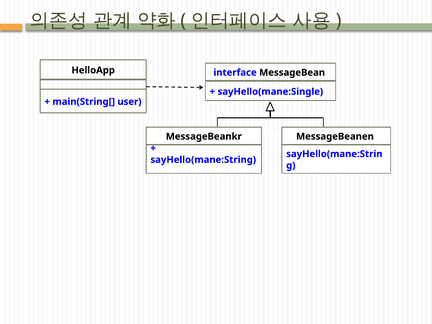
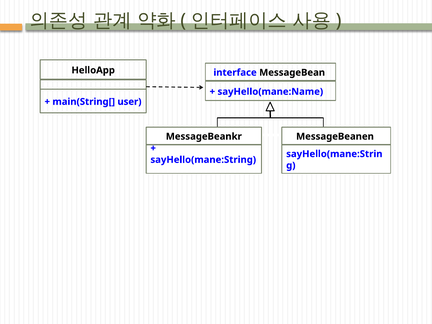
sayHello(mane:Single: sayHello(mane:Single -> sayHello(mane:Name (270, 92)
